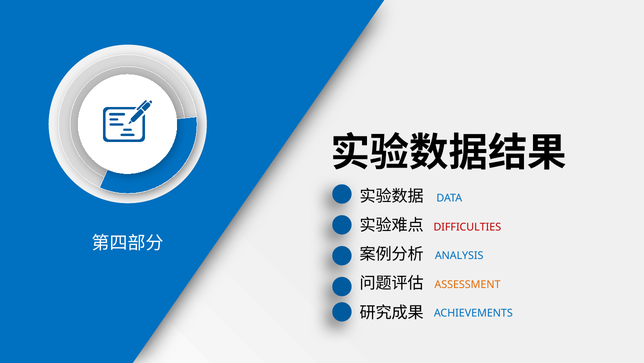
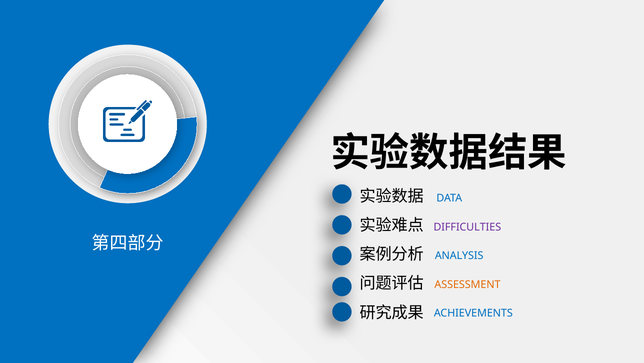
DIFFICULTIES colour: red -> purple (467, 227)
